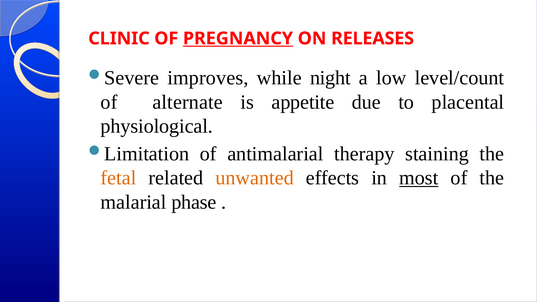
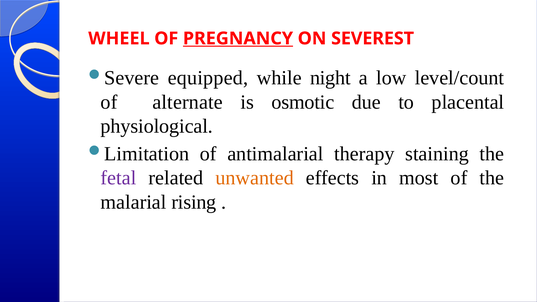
CLINIC: CLINIC -> WHEEL (119, 38)
RELEASES: RELEASES -> SEVEREST (373, 38)
improves: improves -> equipped (208, 78)
appetite: appetite -> osmotic (303, 102)
fetal colour: orange -> purple (118, 178)
most underline: present -> none (419, 178)
phase: phase -> rising (194, 202)
